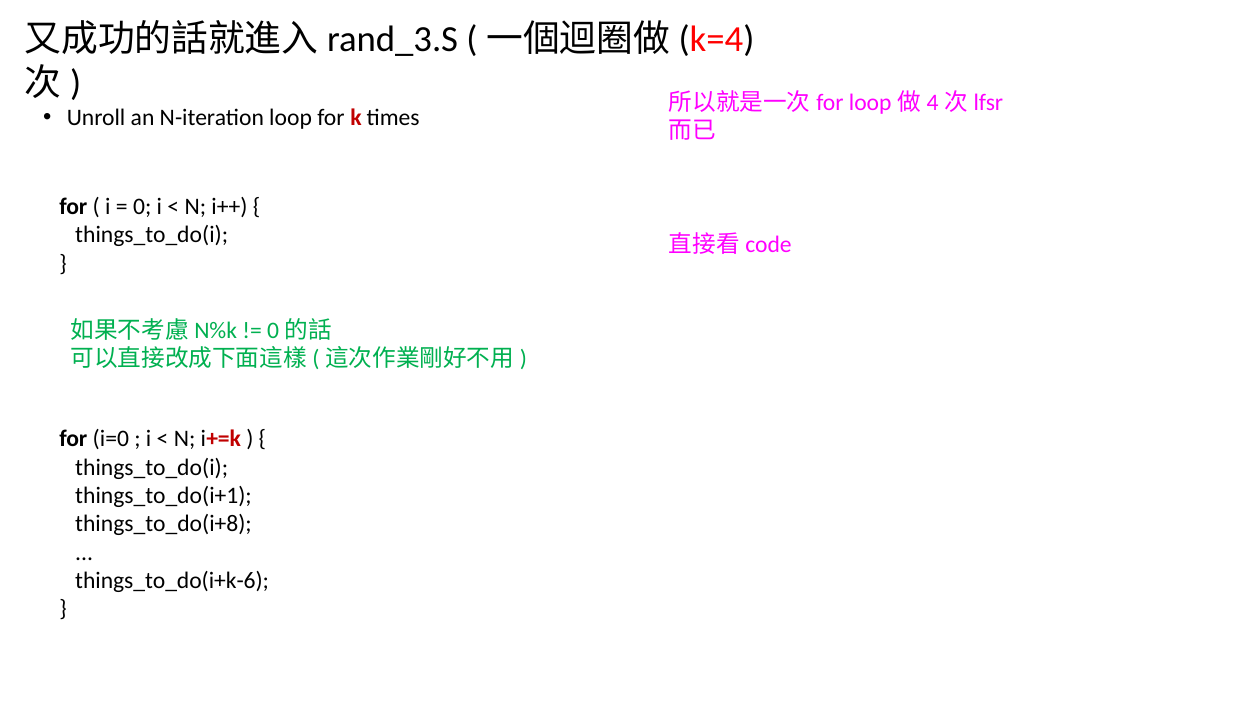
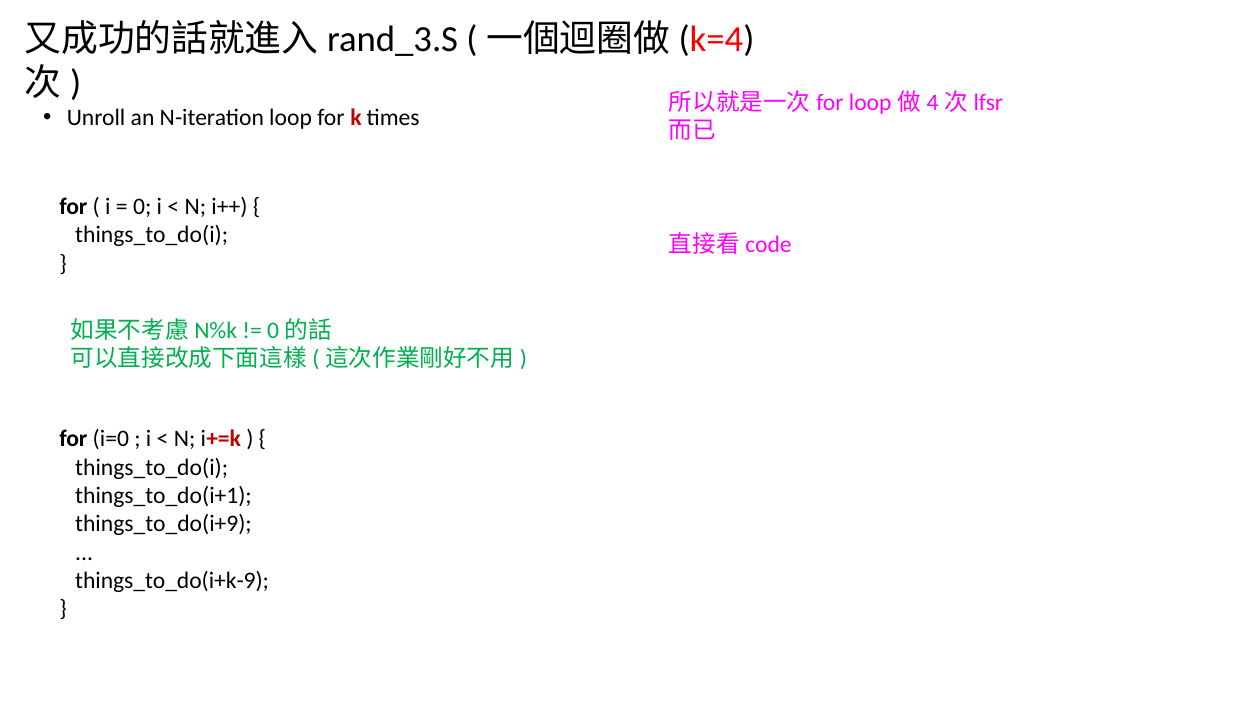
things_to_do(i+8: things_to_do(i+8 -> things_to_do(i+9 (164, 524)
things_to_do(i+k-6: things_to_do(i+k-6 -> things_to_do(i+k-9 (172, 581)
